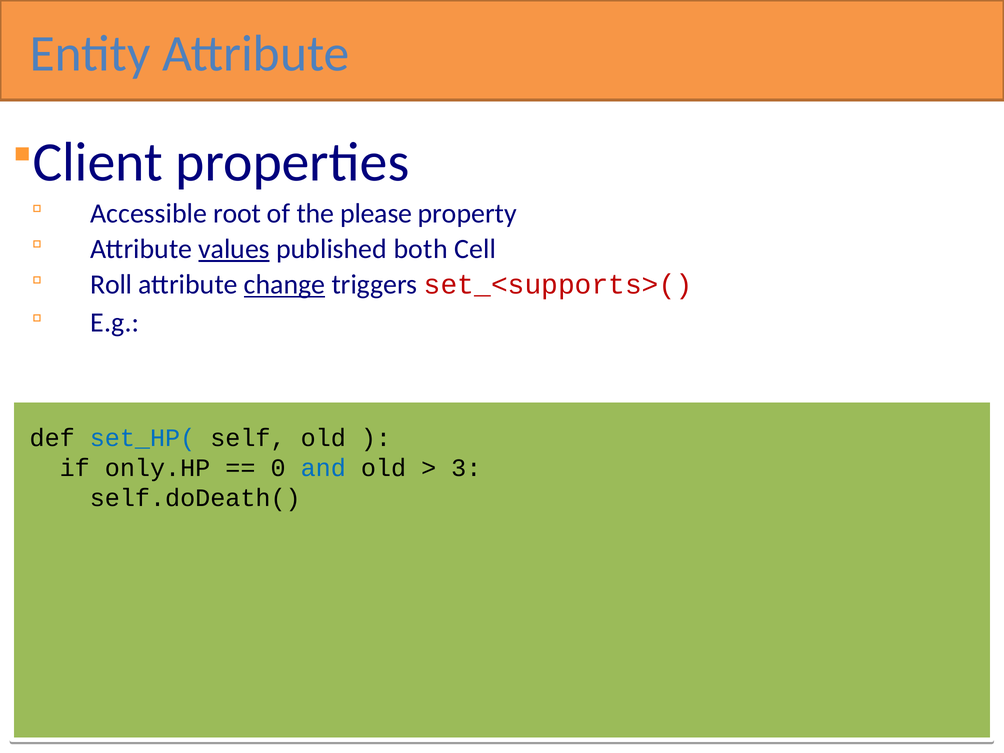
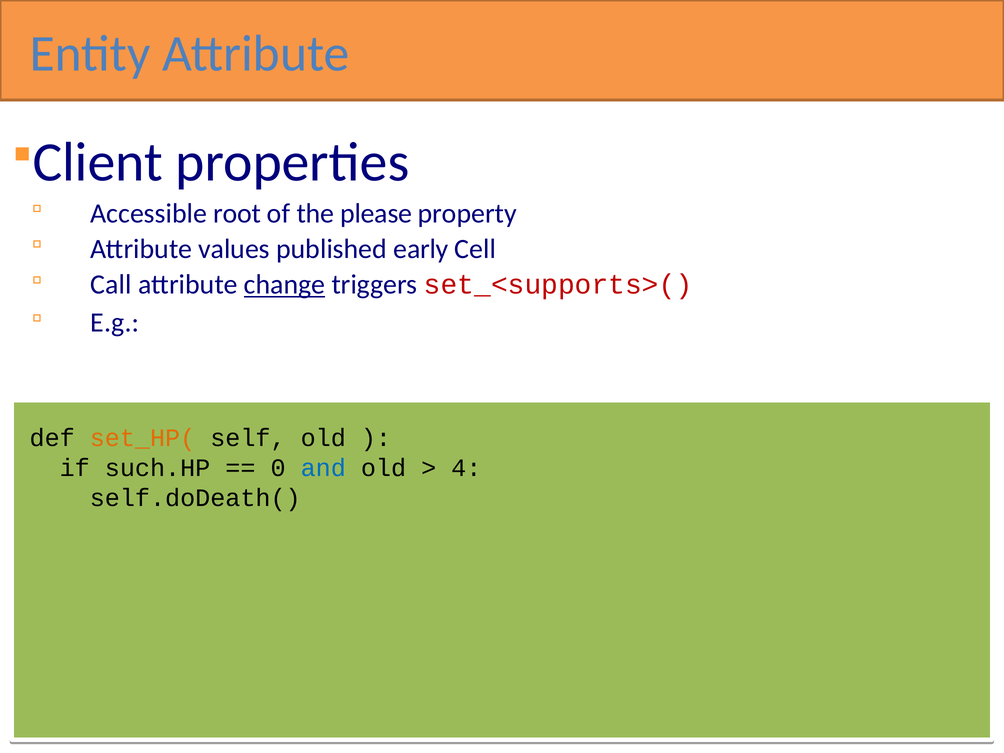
values underline: present -> none (234, 249)
both: both -> early (421, 249)
Roll: Roll -> Call (111, 285)
set_HP( colour: blue -> orange (143, 438)
only.HP: only.HP -> such.HP (158, 468)
3: 3 -> 4 (466, 468)
